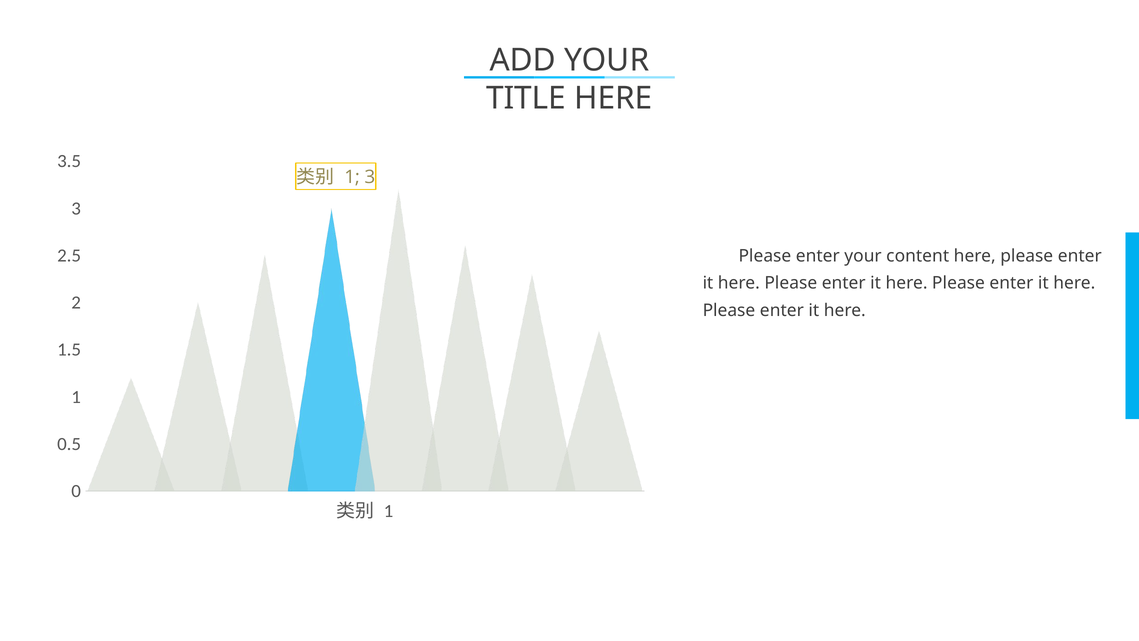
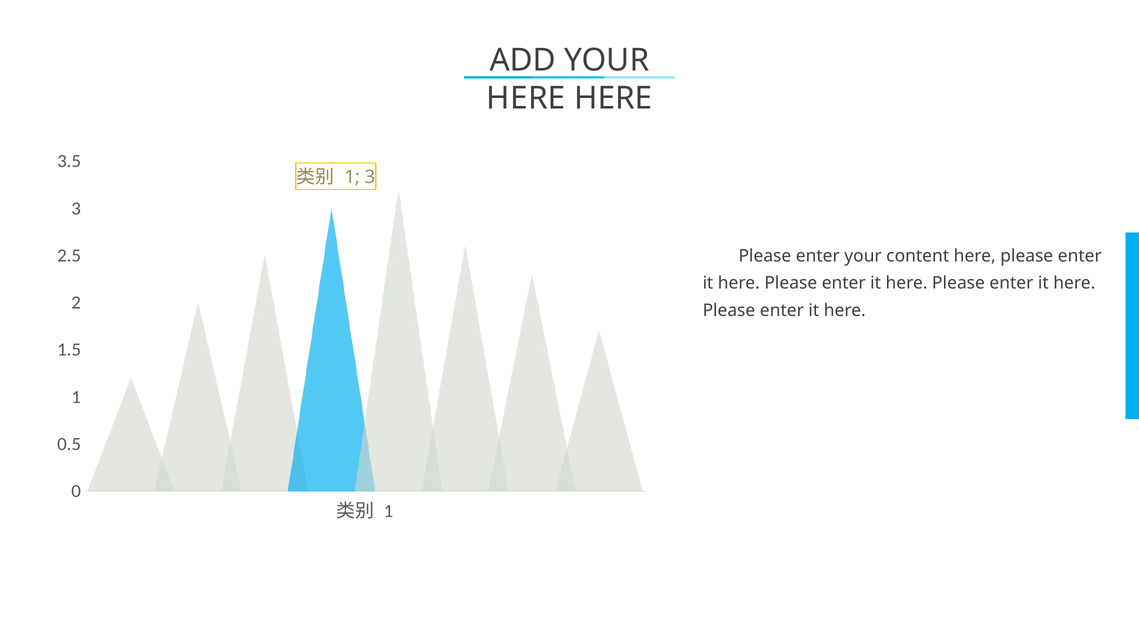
TITLE: TITLE -> HERE (526, 98)
